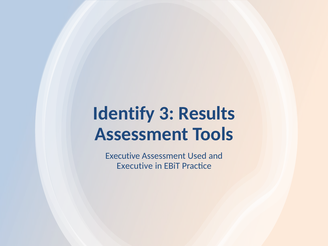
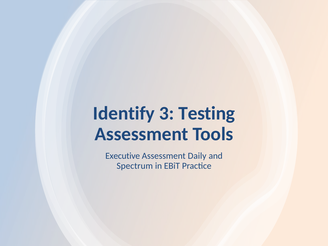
Results: Results -> Testing (207, 113)
Used: Used -> Daily (197, 156)
Executive: Executive -> Spectrum (135, 166)
